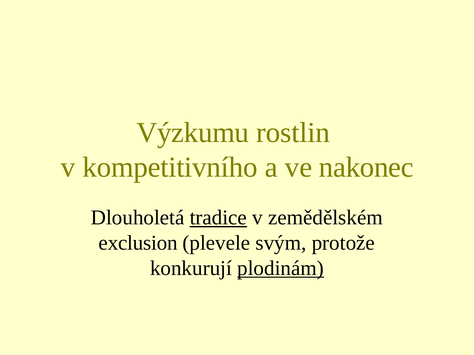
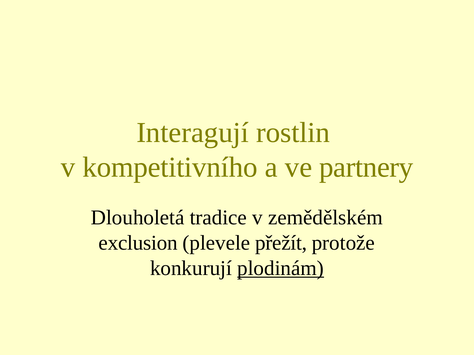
Výzkumu: Výzkumu -> Interagují (193, 133)
nakonec: nakonec -> partnery (366, 168)
tradice underline: present -> none (218, 218)
svým: svým -> přežít (281, 243)
